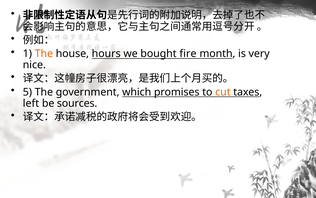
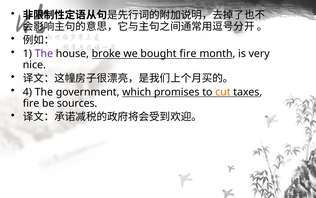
The colour: orange -> purple (44, 53)
hours: hours -> broke (106, 53)
5: 5 -> 4 (27, 92)
left: left -> fire (31, 103)
